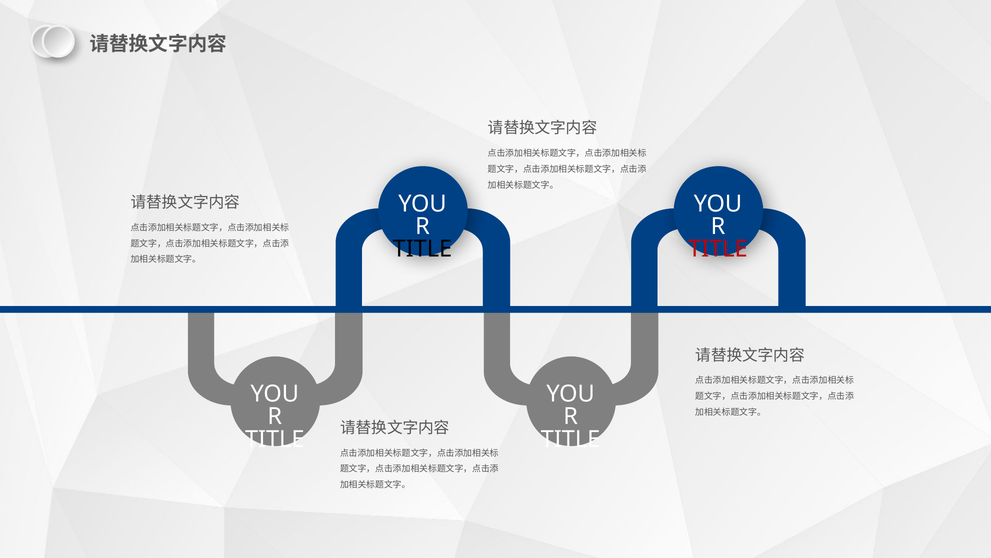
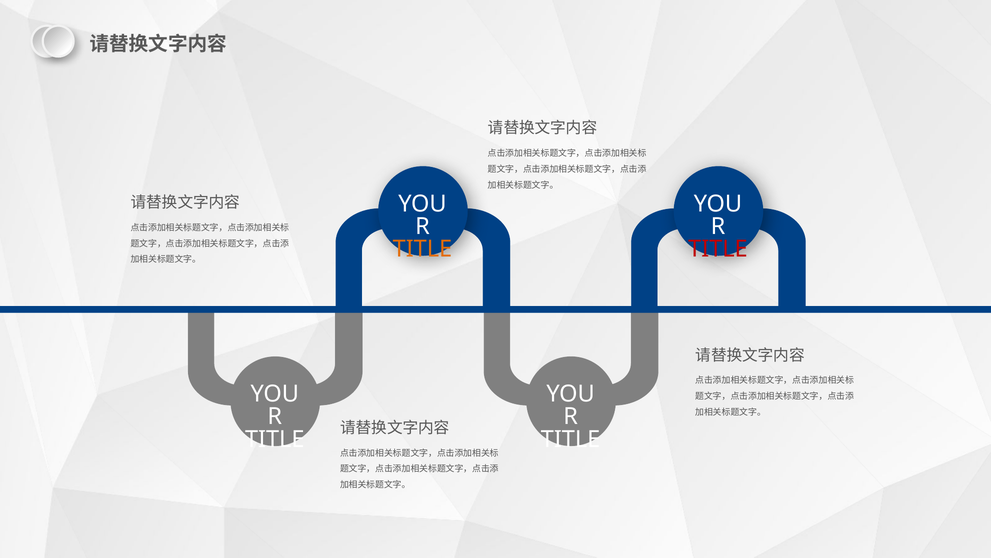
TITLE colour: black -> orange (422, 249)
